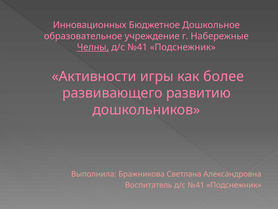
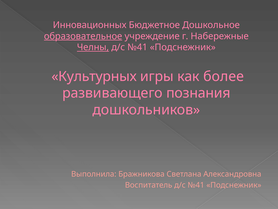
образовательное underline: none -> present (83, 36)
Активности: Активности -> Культурных (94, 76)
развитию: развитию -> познания (198, 93)
